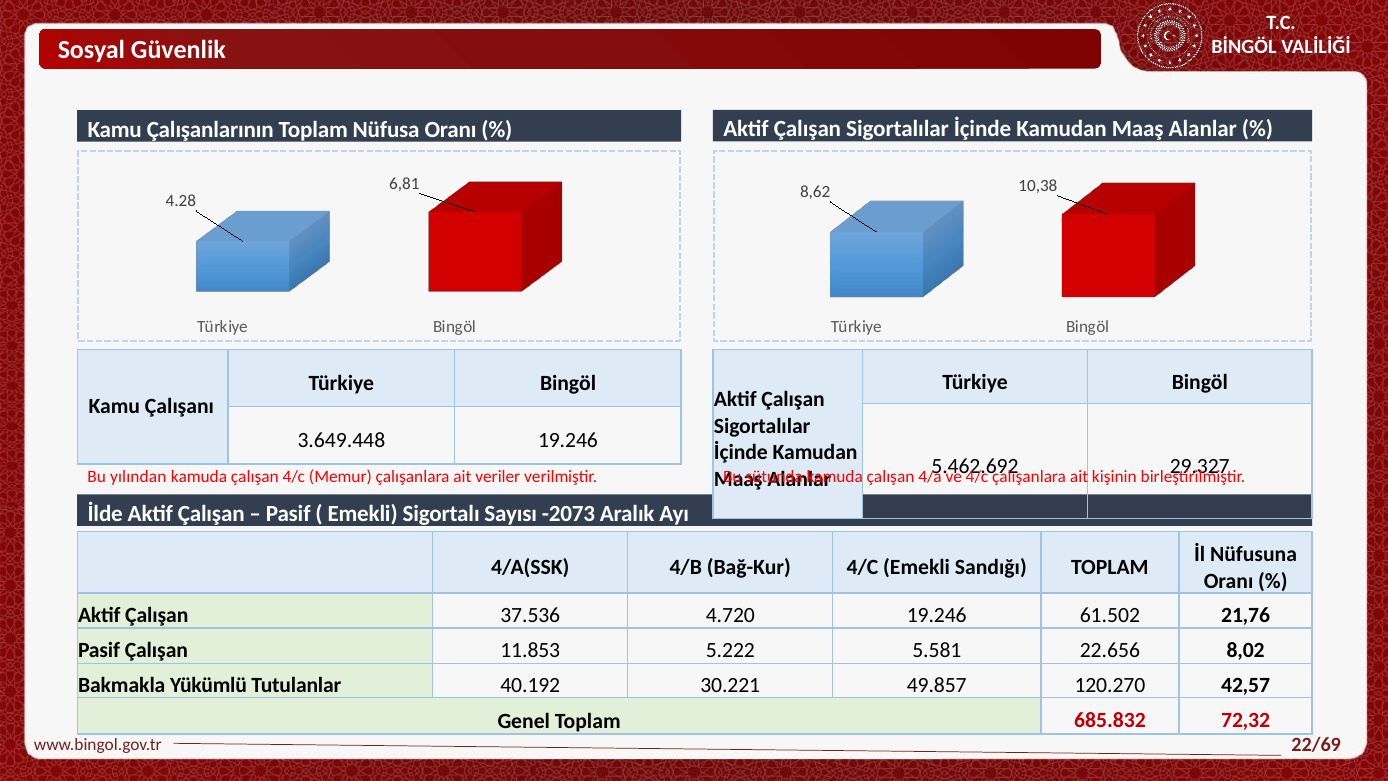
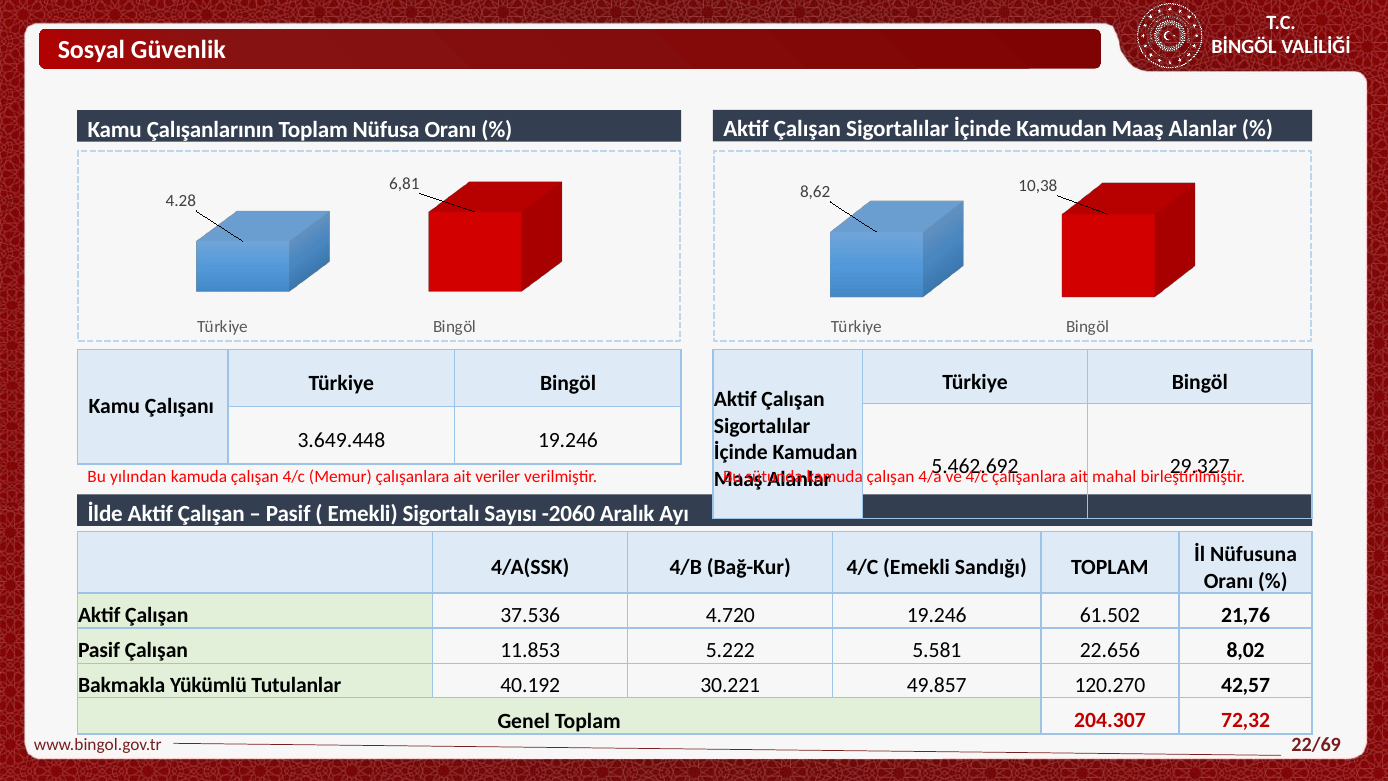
kişinin: kişinin -> mahal (1114, 477)
-2073: -2073 -> -2060 (569, 513)
685.832: 685.832 -> 204.307 (1110, 720)
